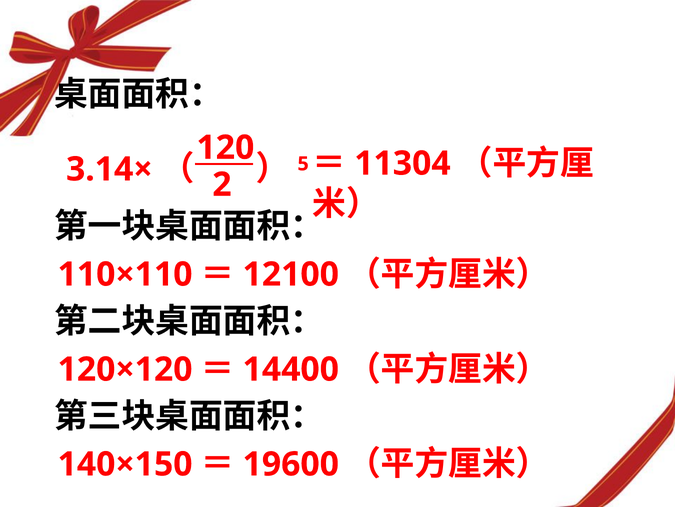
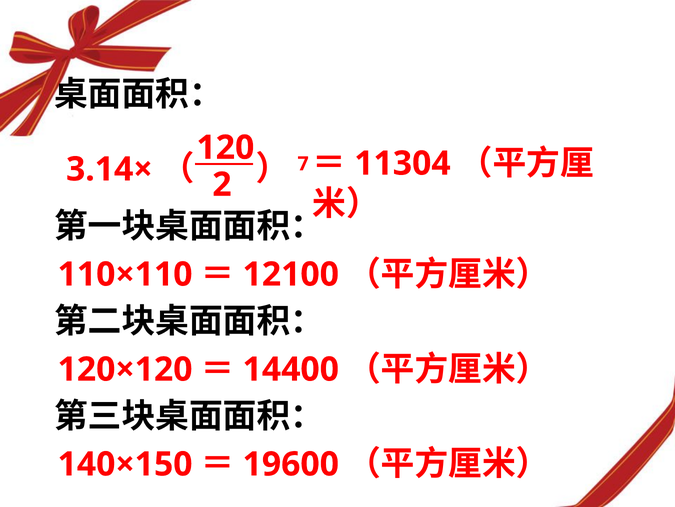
5: 5 -> 7 (303, 164)
